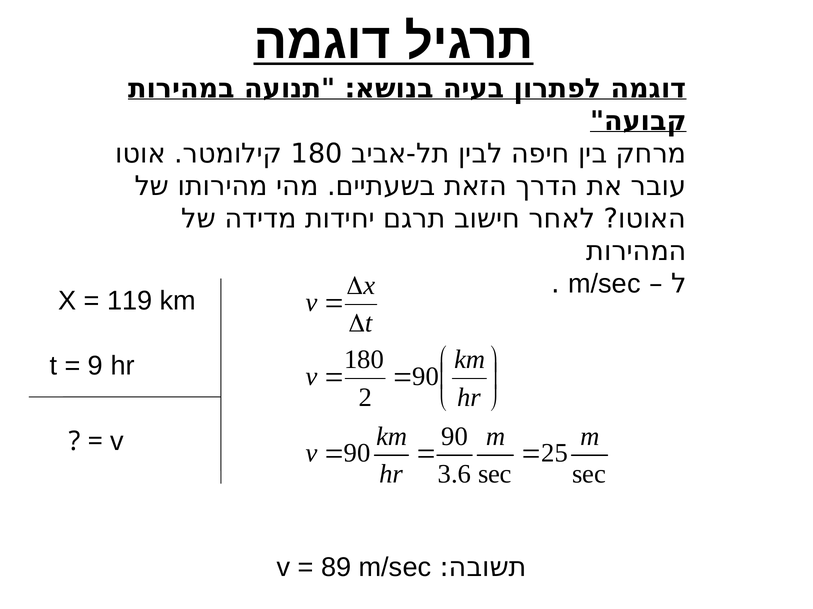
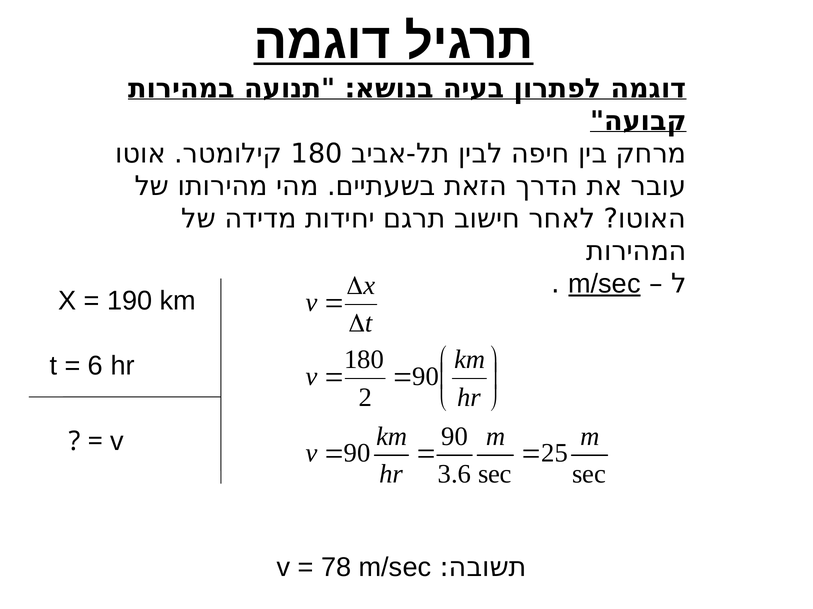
m/sec underline: none -> present (604, 284)
119: 119 -> 190 (130, 301)
9: 9 -> 6 (95, 366)
89: 89 -> 78 (336, 568)
